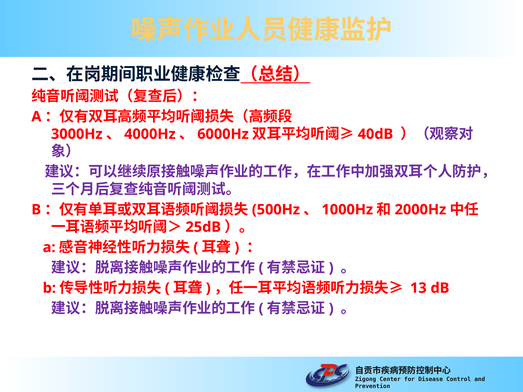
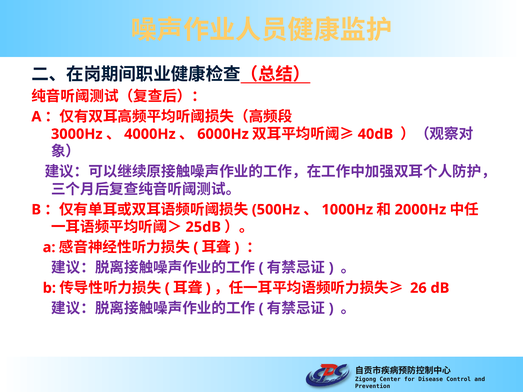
13: 13 -> 26 (418, 288)
